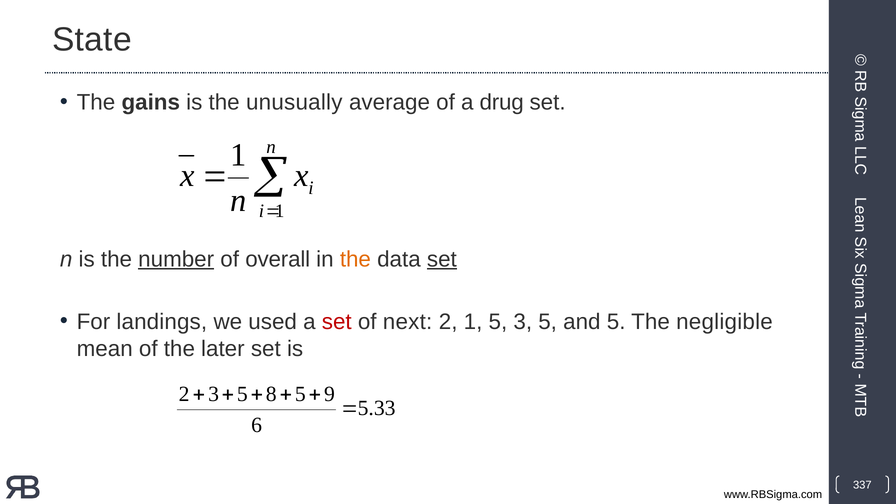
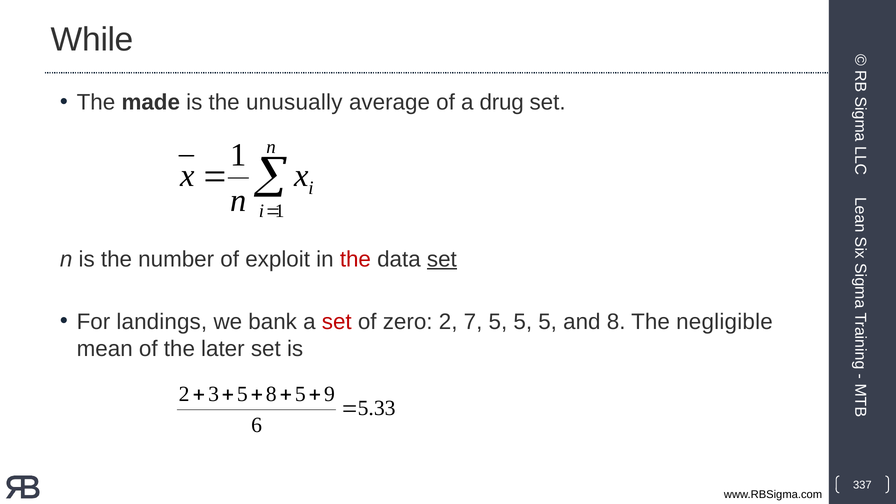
State: State -> While (92, 40)
gains: gains -> made (151, 102)
number underline: present -> none (176, 259)
overall: overall -> exploit (278, 259)
the colour: orange -> red (355, 259)
used: used -> bank (273, 322)
next: next -> zero (408, 322)
2 1: 1 -> 7 (473, 322)
3: 3 -> 5 (523, 322)
and 5: 5 -> 8 (616, 322)
